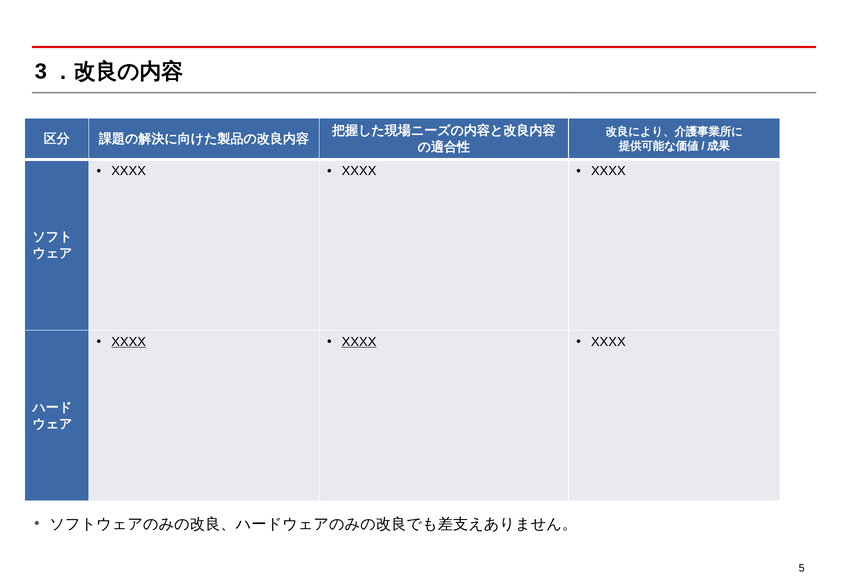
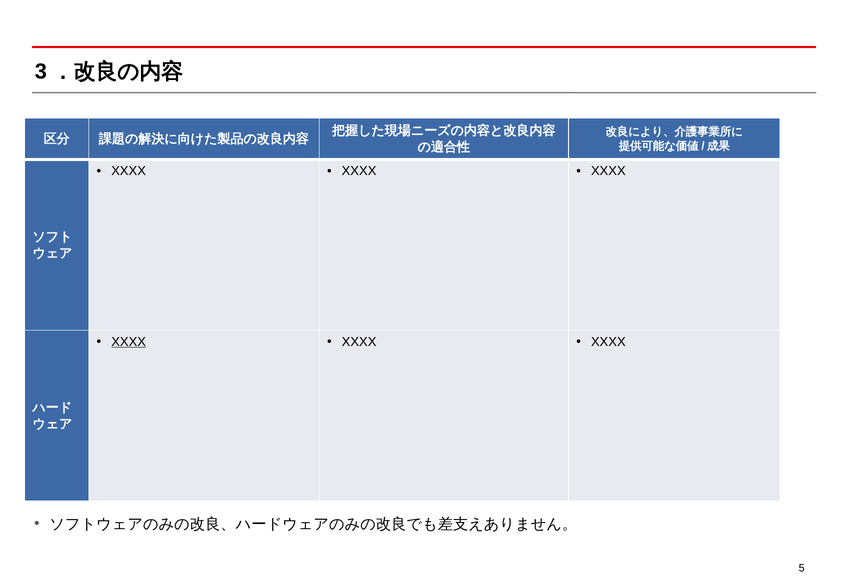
XXXX underline: present -> none (359, 342)
